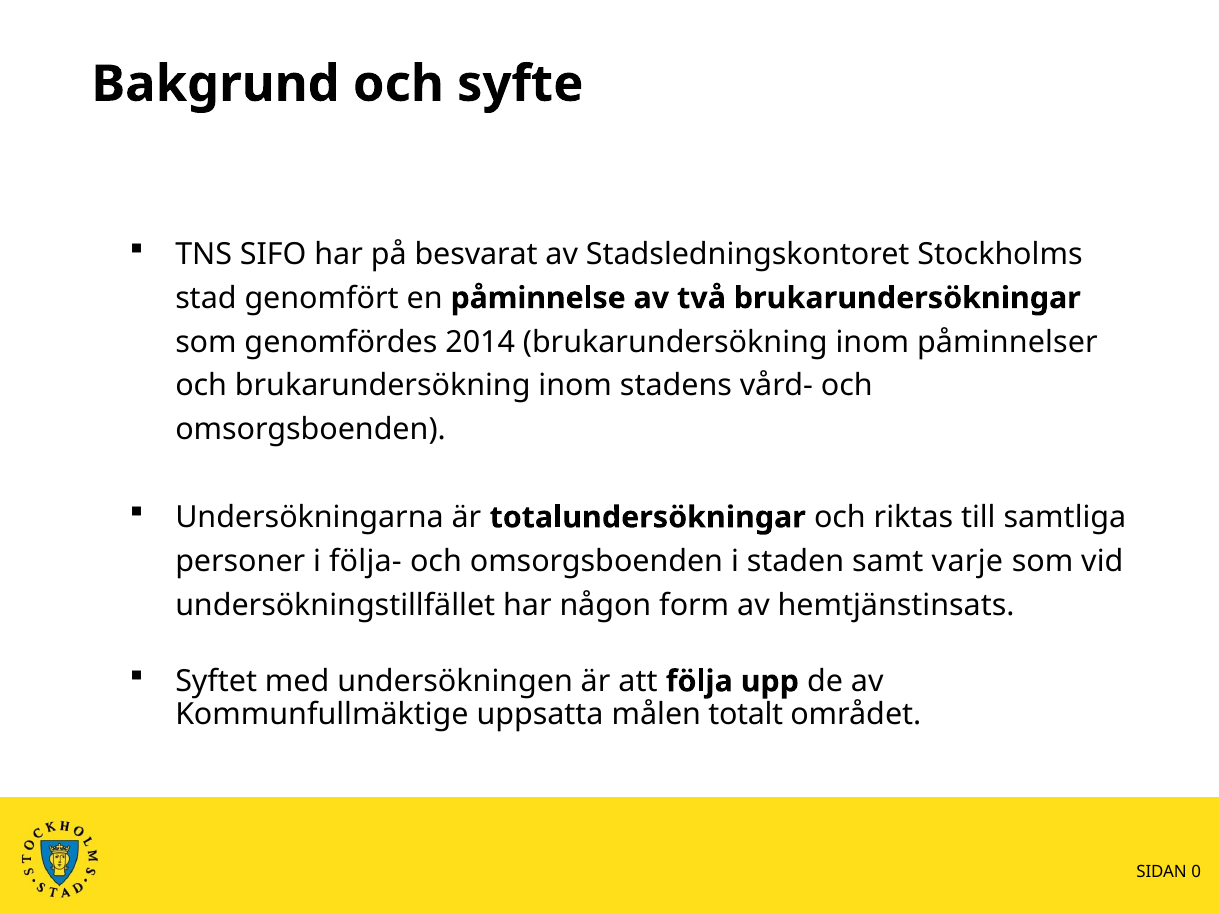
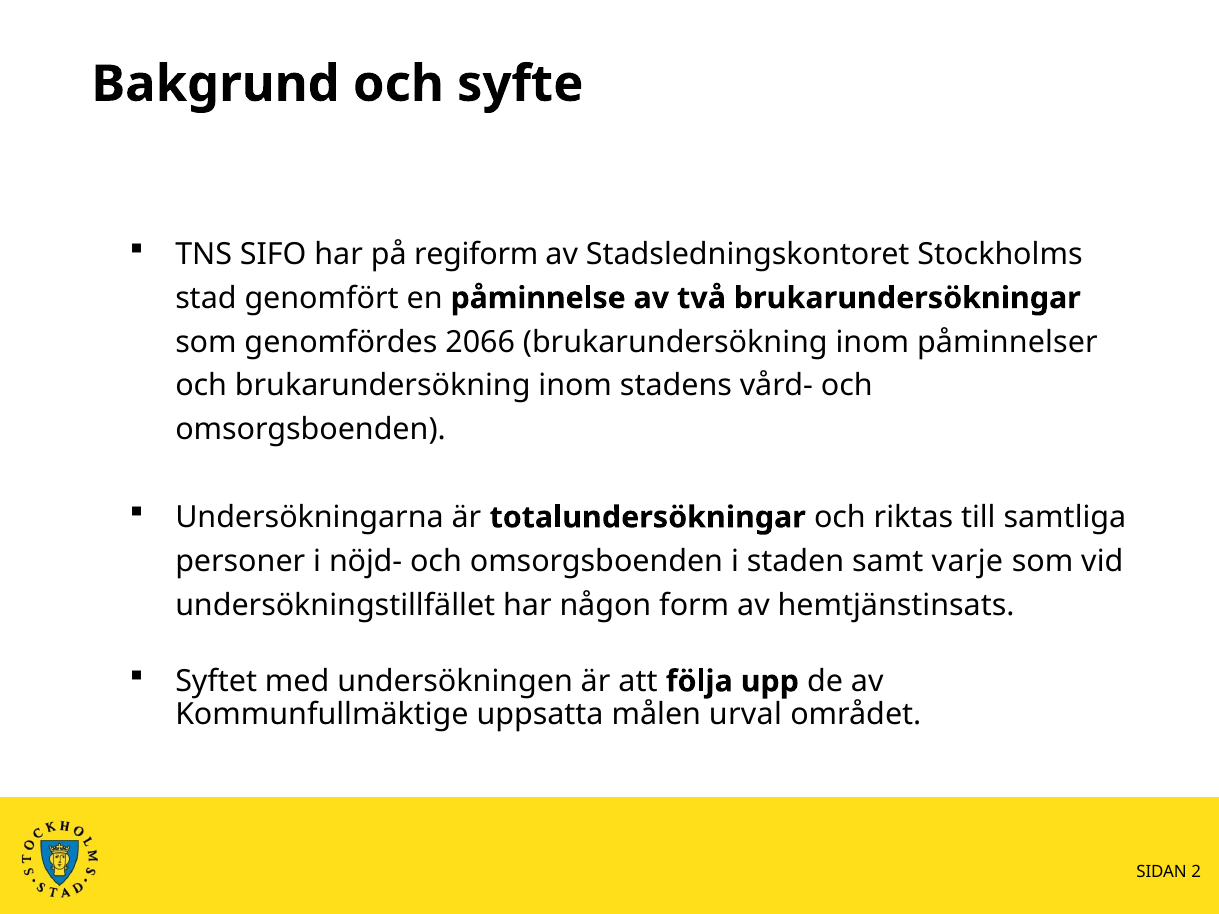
besvarat: besvarat -> regiform (476, 254)
2014: 2014 -> 2066 (480, 342)
följa-: följa- -> nöjd- (366, 561)
totalt: totalt -> urval (745, 714)
0: 0 -> 2 (1196, 872)
